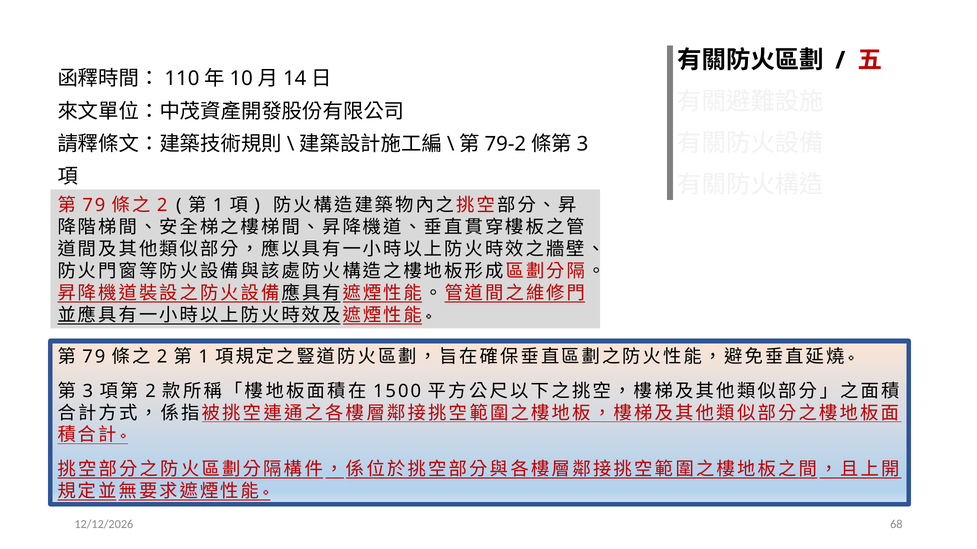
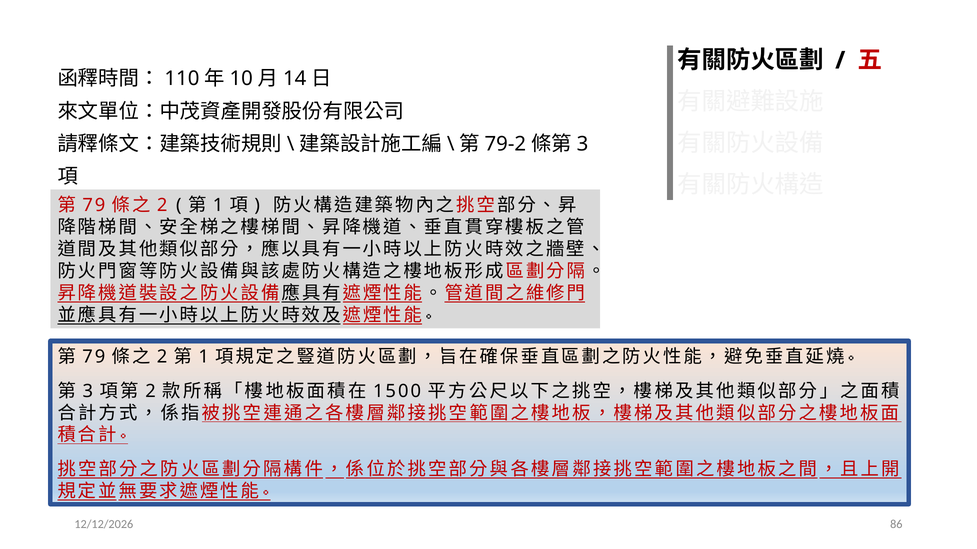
68: 68 -> 86 (896, 525)
